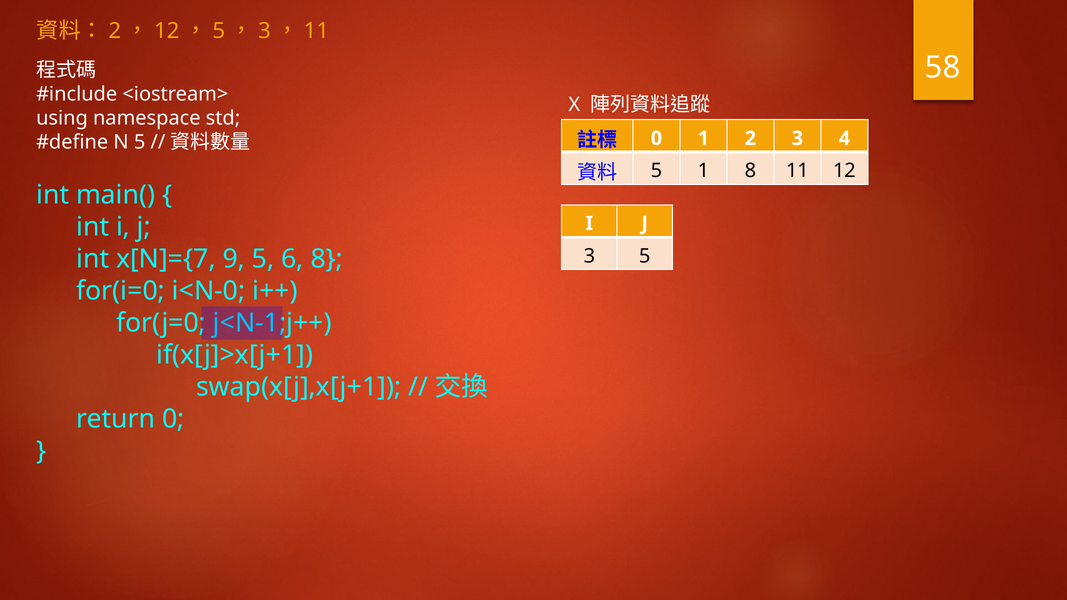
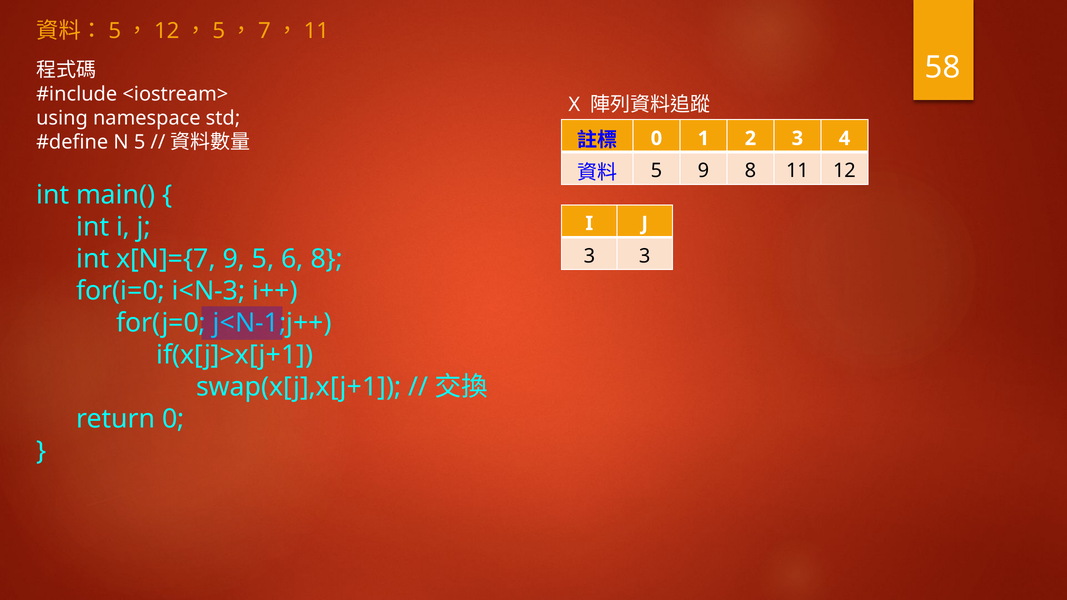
2: 2 -> 5 (115, 31)
3: 3 -> 7 (264, 31)
5 1: 1 -> 9 (703, 171)
3 5: 5 -> 3 (645, 256)
i<N-0: i<N-0 -> i<N-3 (209, 291)
